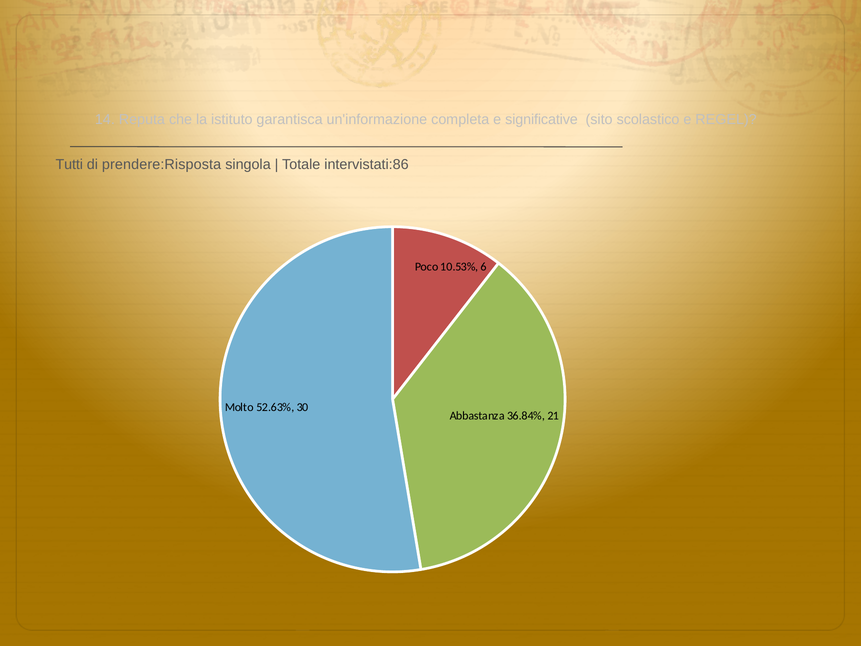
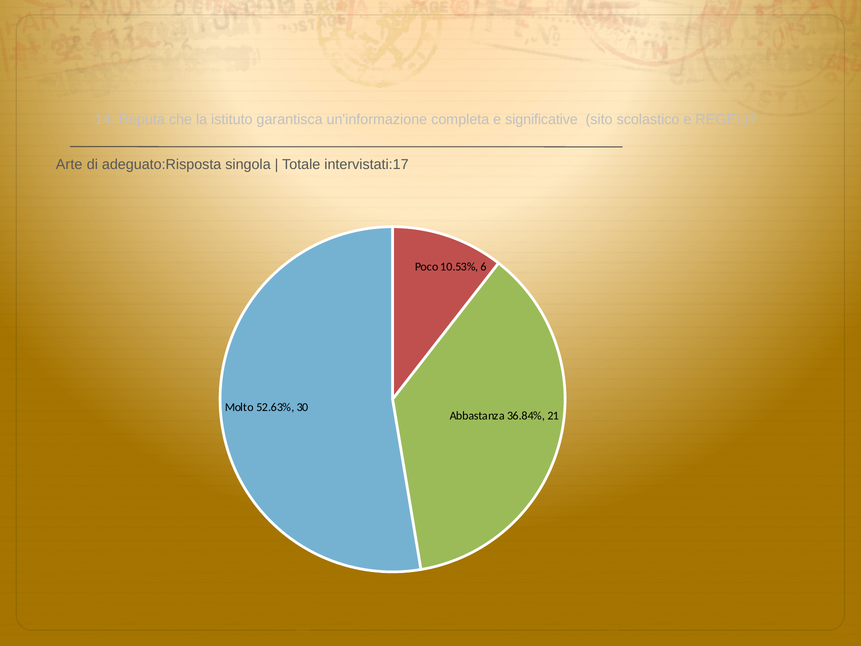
Tutti: Tutti -> Arte (69, 165)
prendere:Risposta: prendere:Risposta -> adeguato:Risposta (162, 165)
intervistati:86: intervistati:86 -> intervistati:17 (366, 165)
